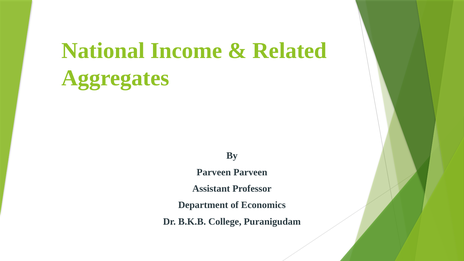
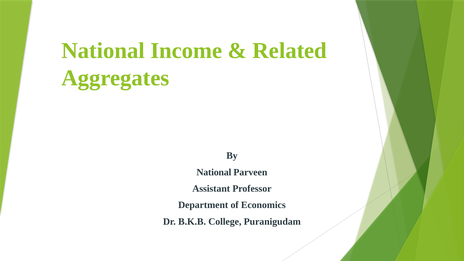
Parveen: Parveen -> National (214, 172)
